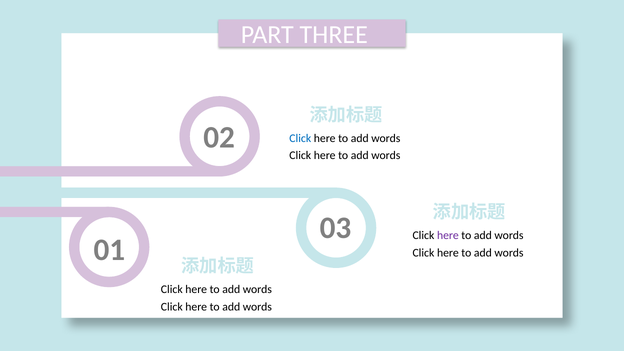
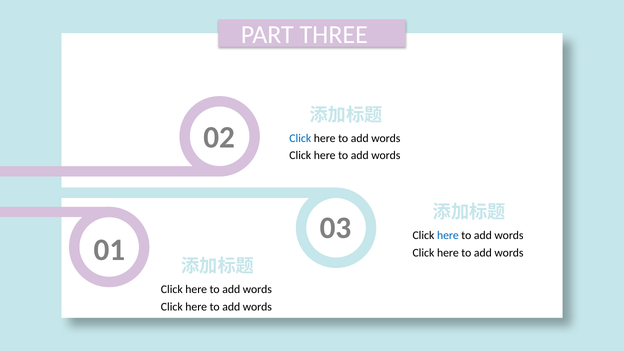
here colour: purple -> blue (448, 235)
